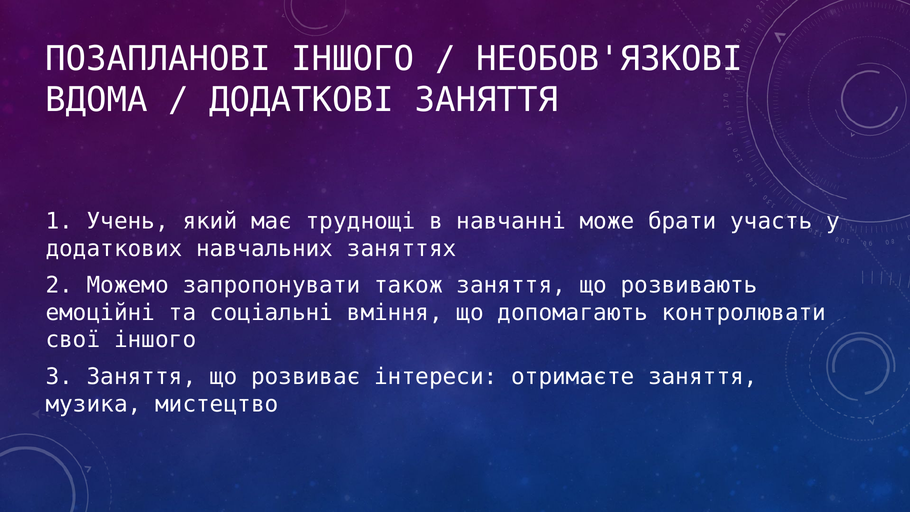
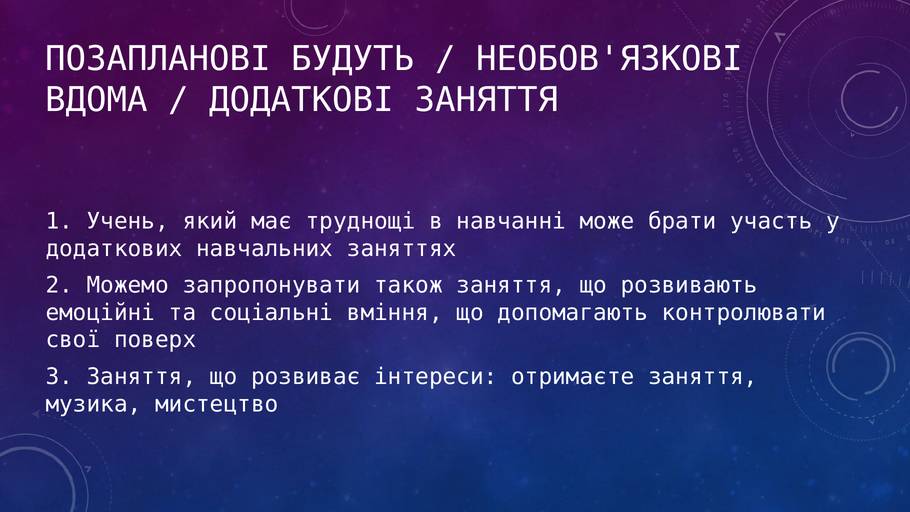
ПОЗАПЛАНОВІ ІНШОГО: ІНШОГО -> БУДУТЬ (353, 59)
свої іншого: іншого -> поверх (155, 340)
